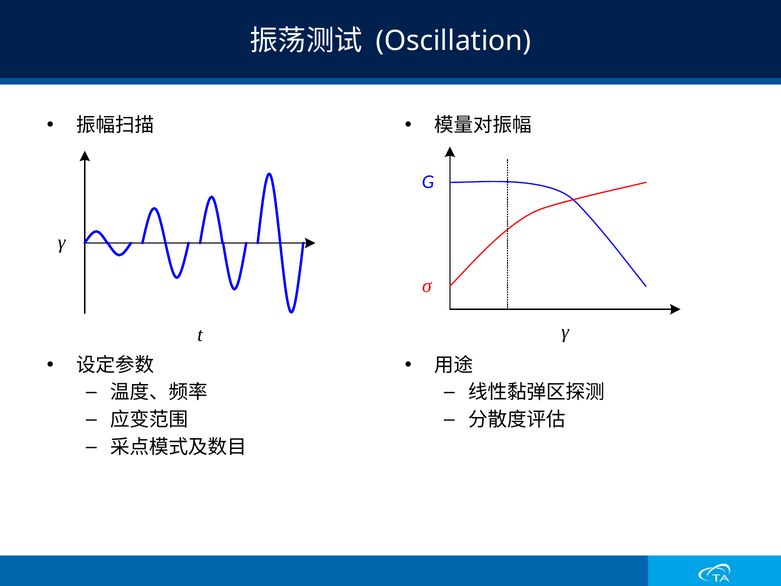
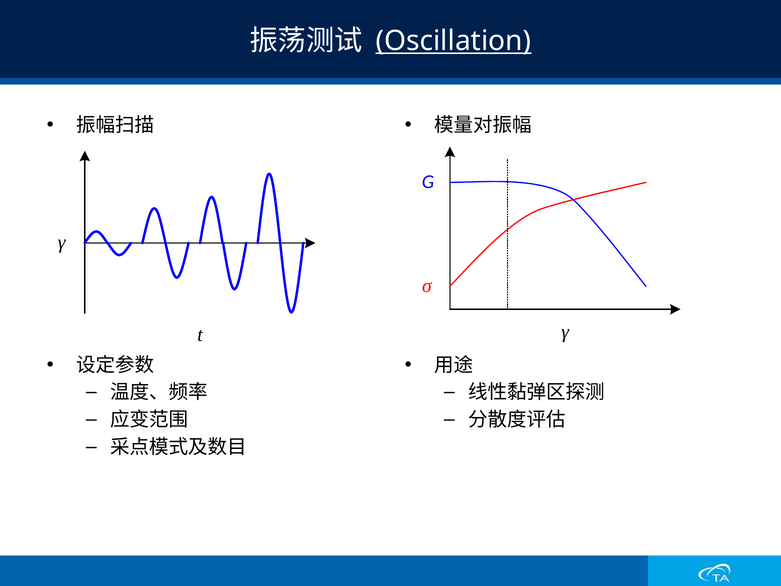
Oscillation underline: none -> present (453, 41)
